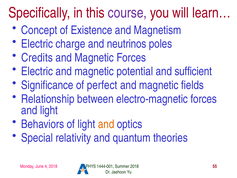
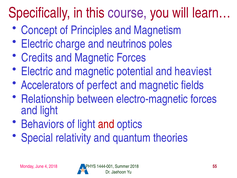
Existence: Existence -> Principles (92, 30)
sufficient: sufficient -> heaviest (193, 71)
Significance: Significance -> Accelerators (47, 85)
and colour: orange -> red (106, 124)
